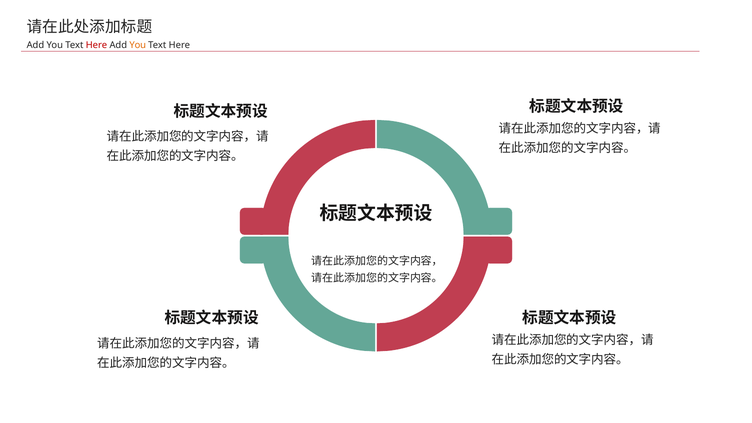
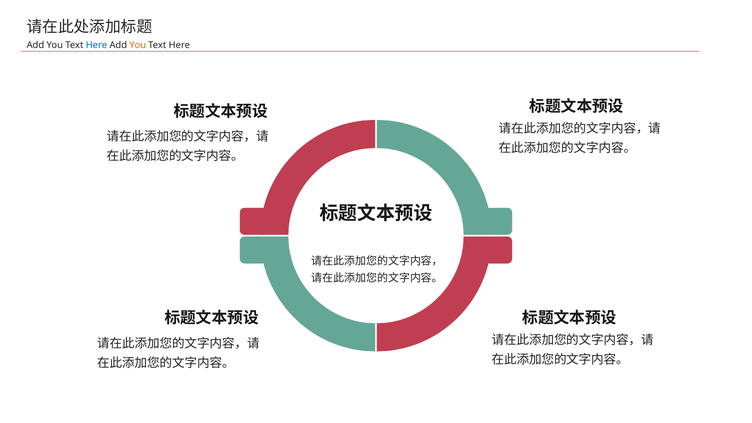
Here colour: red -> blue (96, 45)
